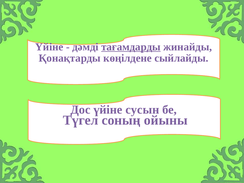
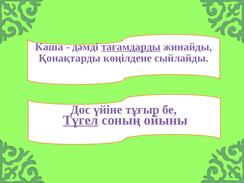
Үйіне: Үйіне -> Каша (49, 47)
сусын: сусын -> тұғыр (142, 110)
Түгел underline: none -> present (81, 120)
